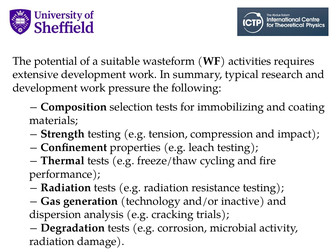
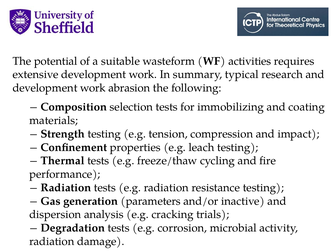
pressure: pressure -> abrasion (129, 88)
technology: technology -> parameters (151, 201)
